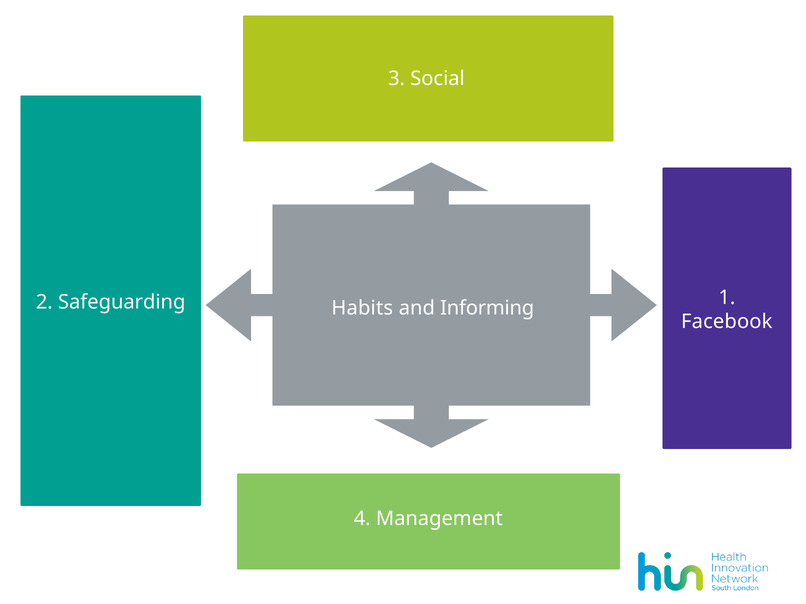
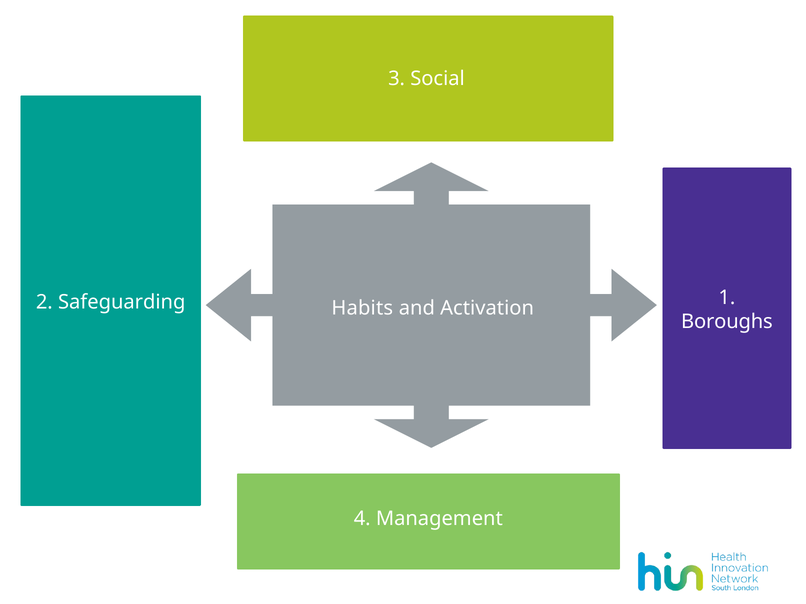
Informing: Informing -> Activation (487, 308)
Facebook: Facebook -> Boroughs (727, 322)
